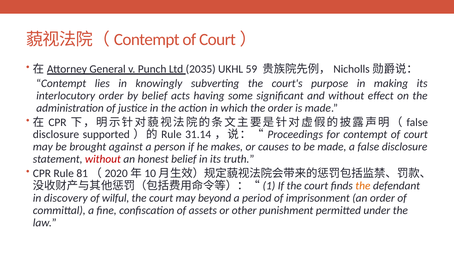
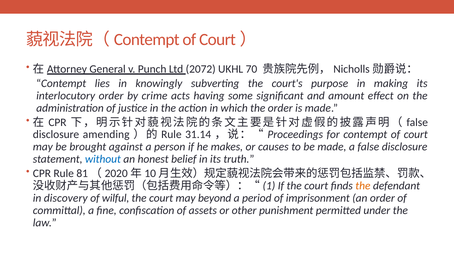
2035: 2035 -> 2072 (201, 69)
59: 59 -> 70 (251, 69)
by belief: belief -> crime (155, 95)
and without: without -> amount (346, 95)
supported: supported -> amending (106, 134)
without colour: red -> blue (103, 159)
